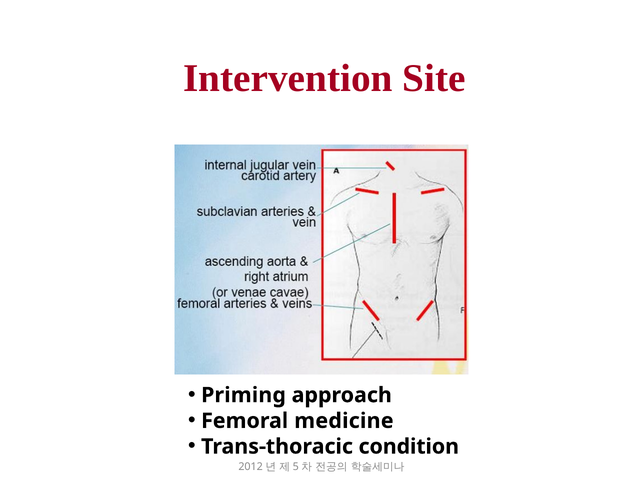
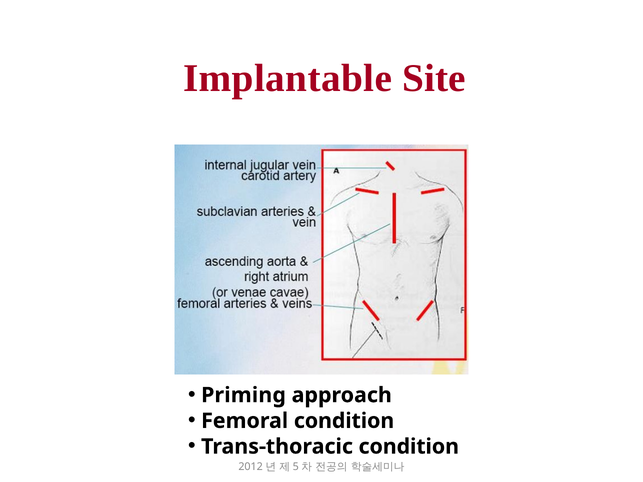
Intervention: Intervention -> Implantable (288, 78)
Femoral medicine: medicine -> condition (344, 421)
